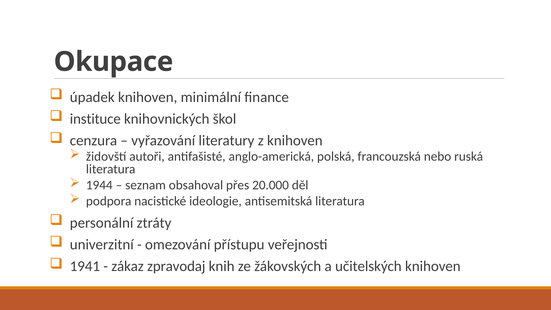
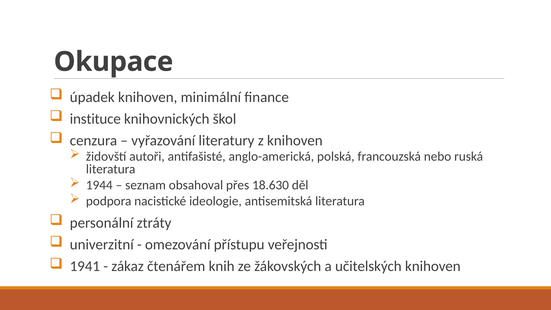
20.000: 20.000 -> 18.630 (271, 185)
zpravodaj: zpravodaj -> čtenářem (176, 266)
